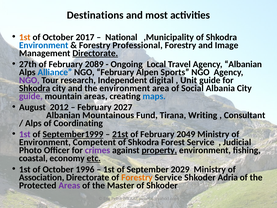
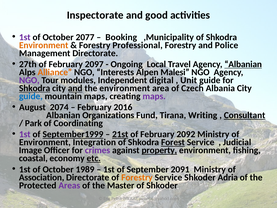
Destinations: Destinations -> Inspectorate (95, 15)
most: most -> good (157, 15)
1st colour: orange -> purple (25, 37)
2017: 2017 -> 2077 (85, 37)
National: National -> Booking (121, 37)
Environment colour: blue -> orange (44, 45)
Image: Image -> Police (227, 45)
Directorate underline: present -> none (95, 53)
2089: 2089 -> 2097 (94, 64)
Albanian underline: none -> present (243, 64)
Alliance colour: blue -> orange (55, 72)
NGO February: February -> Interests (115, 72)
Sports: Sports -> Malesi (175, 72)
research: research -> modules (78, 80)
and underline: none -> present (75, 88)
Social: Social -> Czech (192, 88)
guide colour: purple -> blue (31, 96)
mountain areas: areas -> maps (96, 96)
maps colour: blue -> purple (154, 96)
2012: 2012 -> 2074 (59, 107)
2027: 2027 -> 2016 (123, 107)
Mountainous: Mountainous -> Organizations (108, 115)
Consultant underline: none -> present (245, 115)
Alps: Alps -> Park (33, 123)
2049: 2049 -> 2092 (186, 134)
Competent: Competent -> Integration (94, 142)
Forest underline: none -> present (173, 142)
Photo: Photo -> Image (30, 150)
1996: 1996 -> 1989 (85, 169)
2029: 2029 -> 2091 (180, 169)
